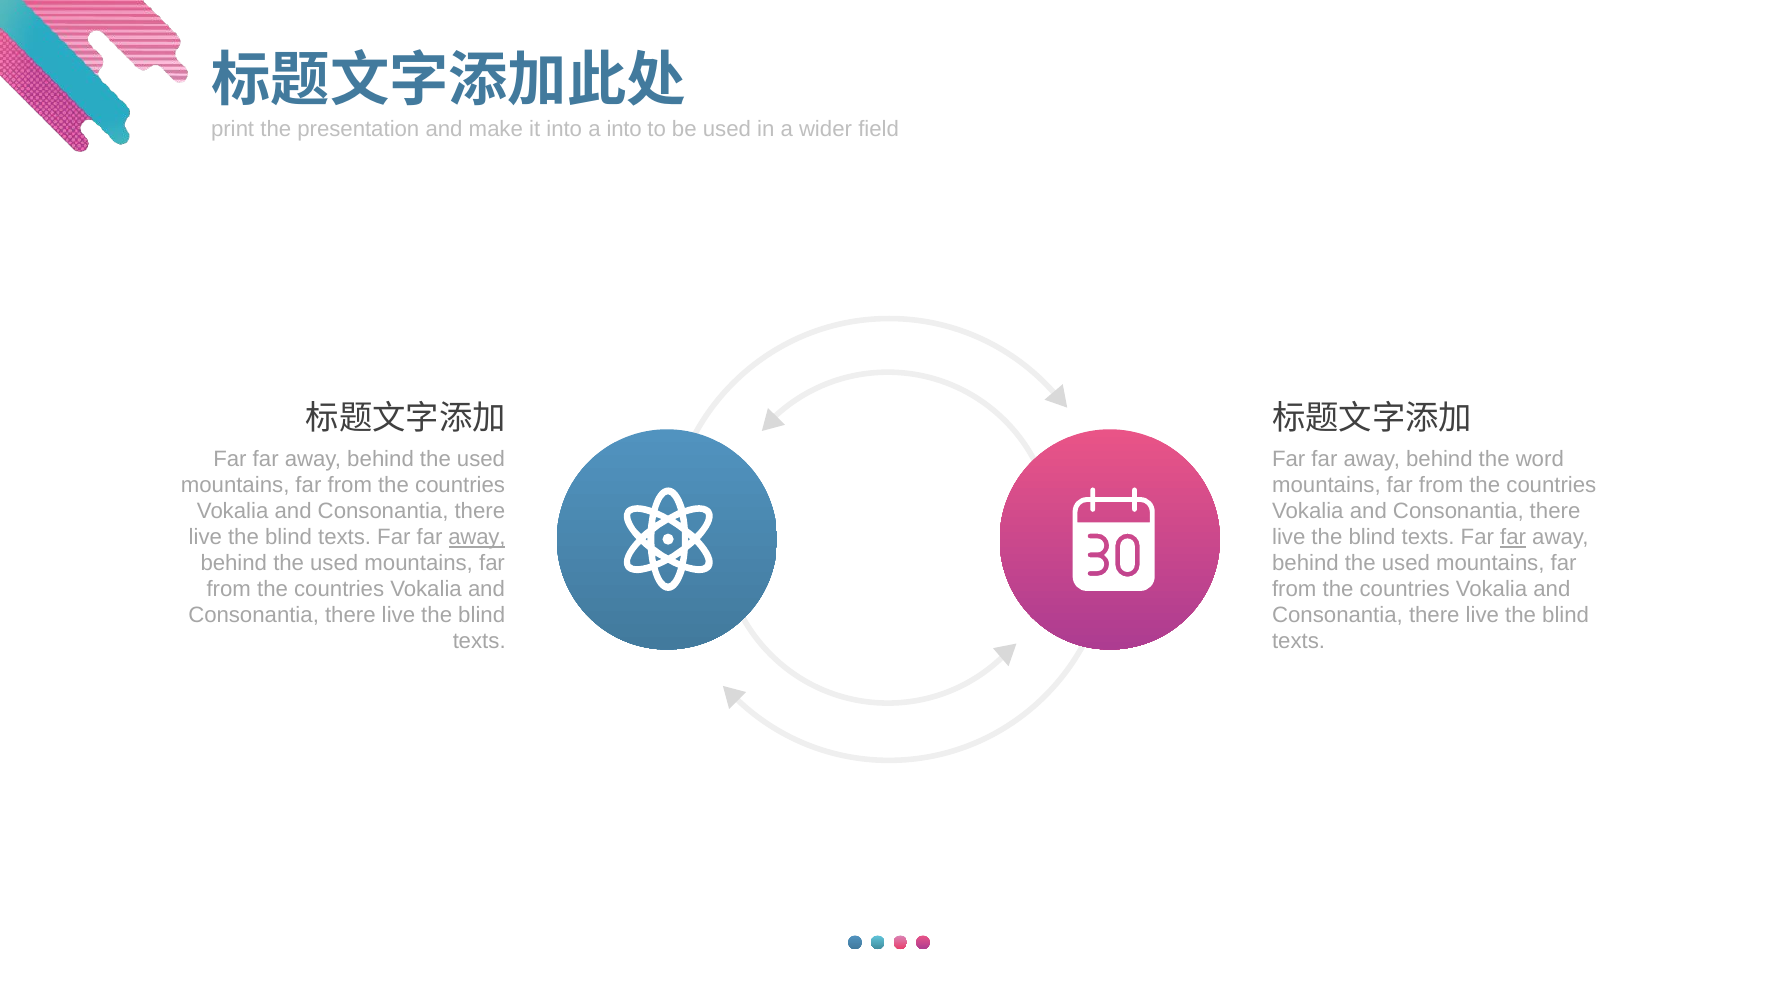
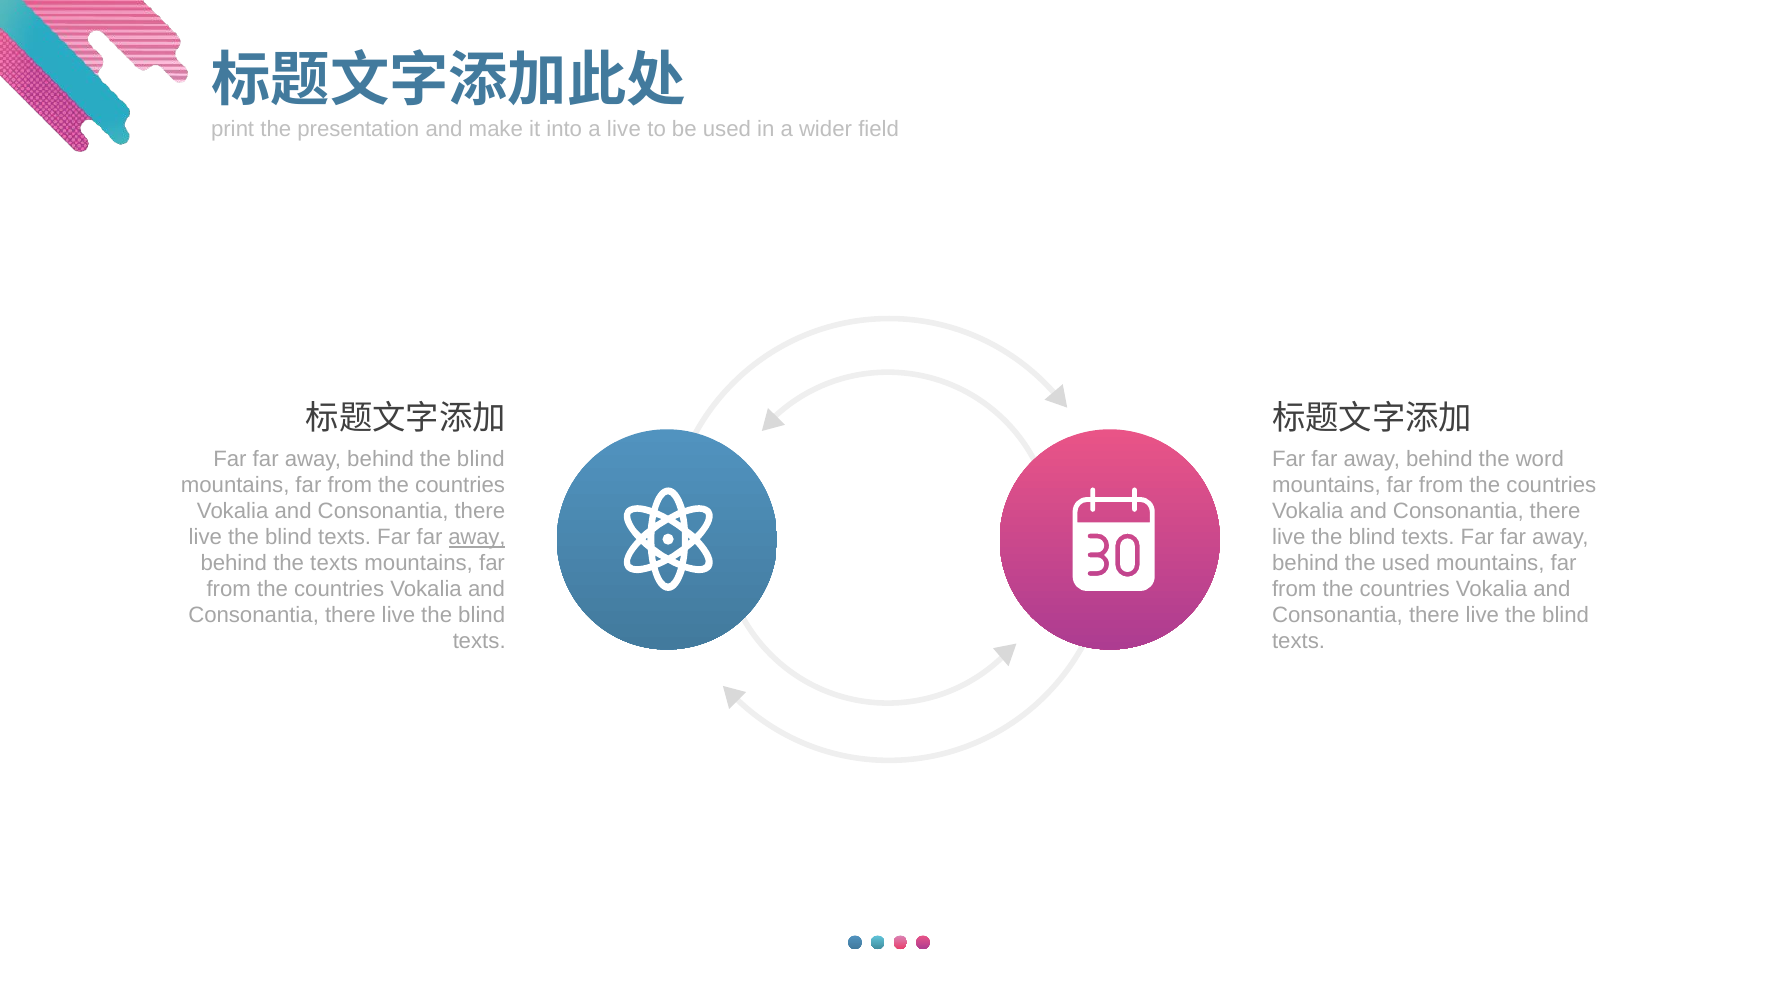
a into: into -> live (624, 129)
used: used -> blind (481, 460)
far underline: present -> none (1513, 538)
used: used -> texts (334, 563)
